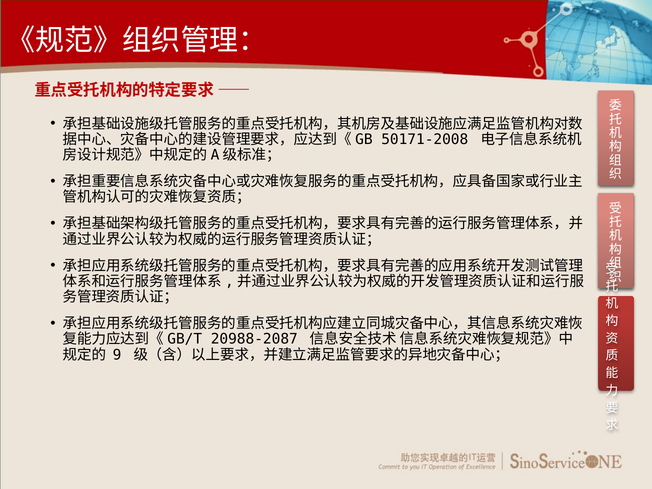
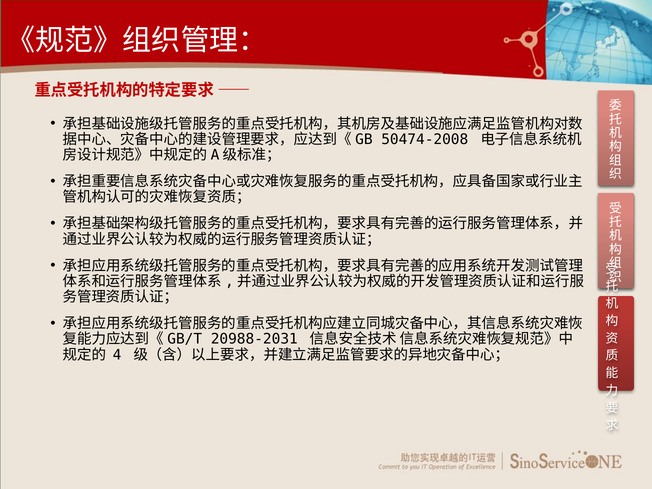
50171-2008: 50171-2008 -> 50474-2008 (425, 139)
20988-2087: 20988-2087 -> 20988-2031 (254, 339)
9: 9 -> 4 (117, 355)
